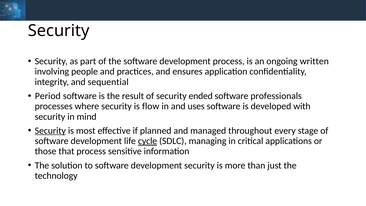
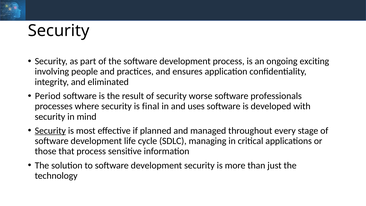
written: written -> exciting (314, 61)
sequential: sequential -> eliminated (108, 82)
ended: ended -> worse (201, 96)
flow: flow -> final (151, 106)
cycle underline: present -> none (148, 141)
